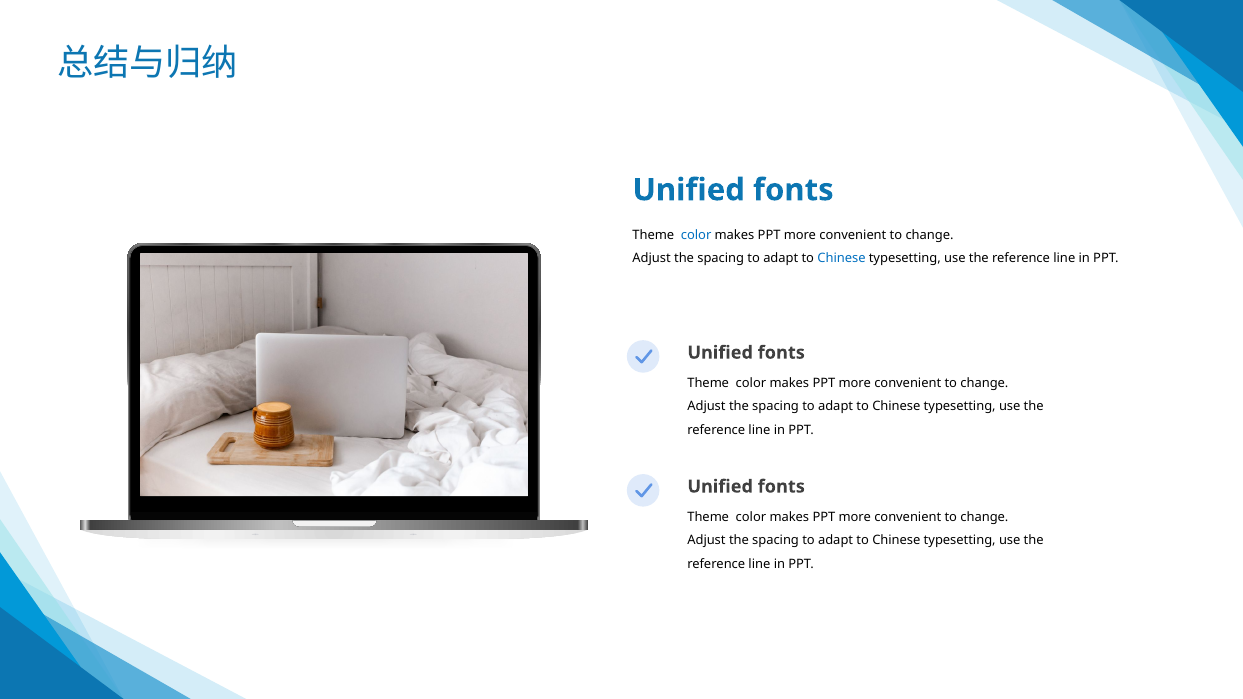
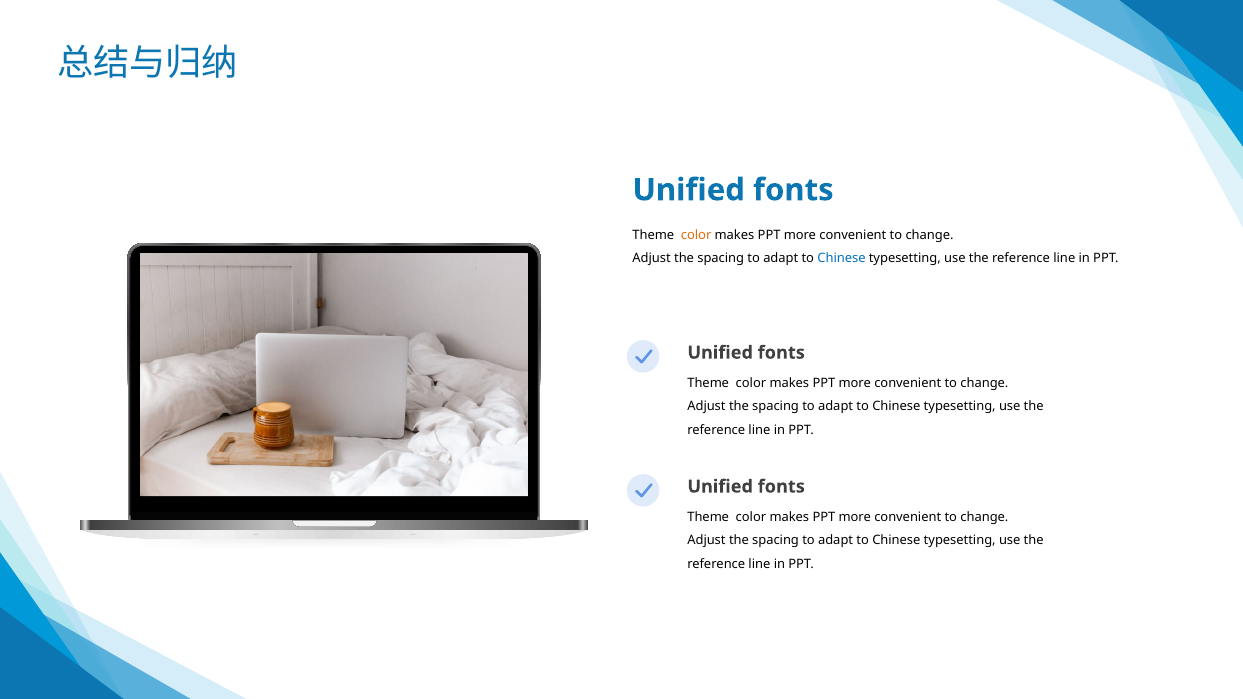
color colour: blue -> orange (696, 235)
